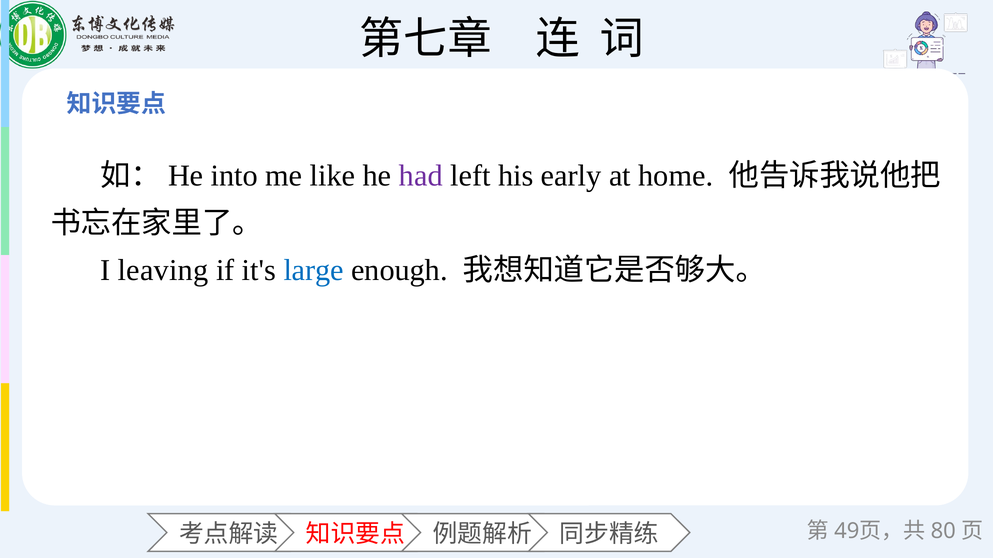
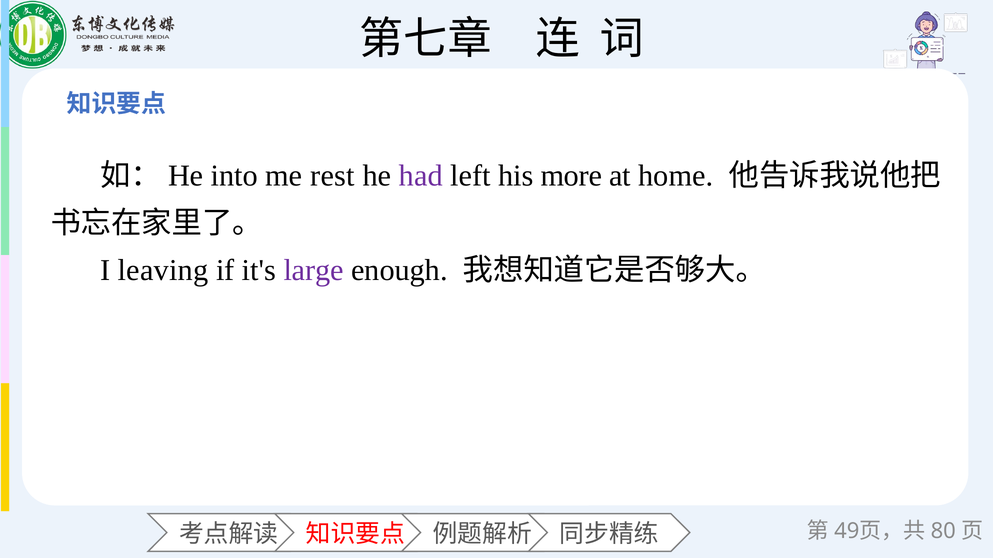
like: like -> rest (333, 176)
early: early -> more (571, 176)
large colour: blue -> purple (314, 271)
